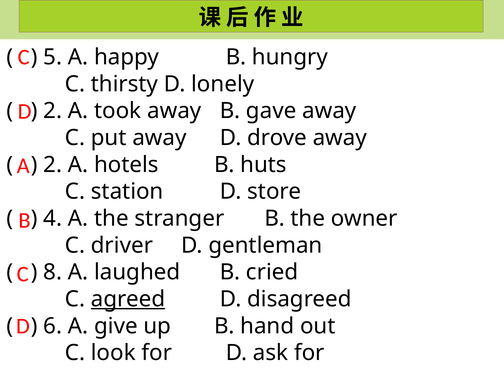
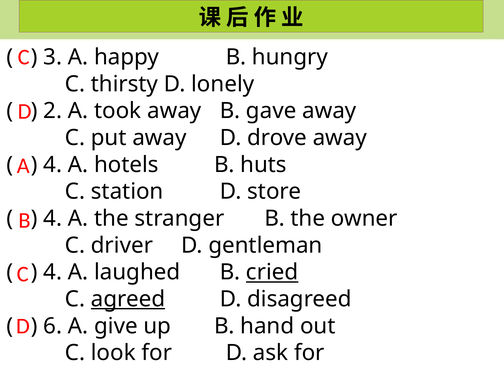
5: 5 -> 3 (53, 57)
2: 2 -> 4 (53, 165)
8: 8 -> 4 (53, 272)
cried underline: none -> present (272, 272)
